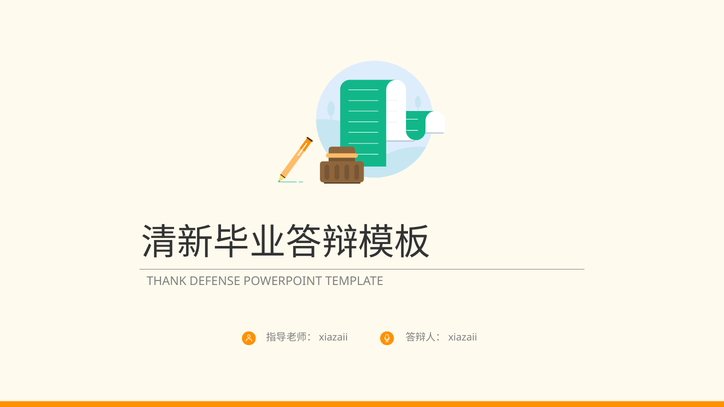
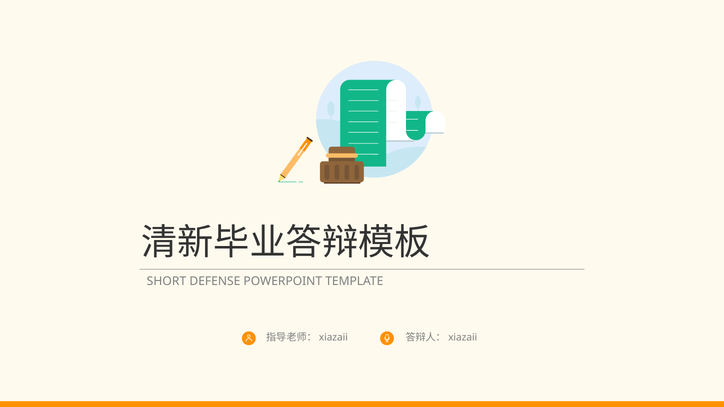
THANK: THANK -> SHORT (166, 281)
